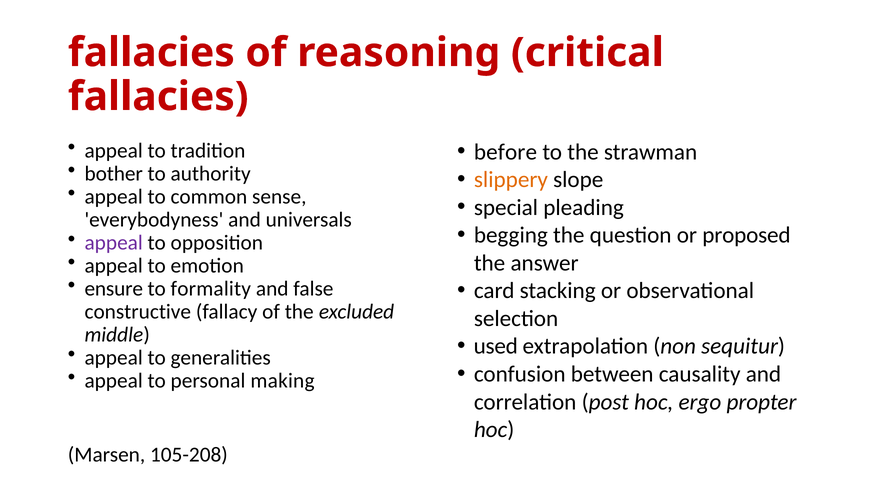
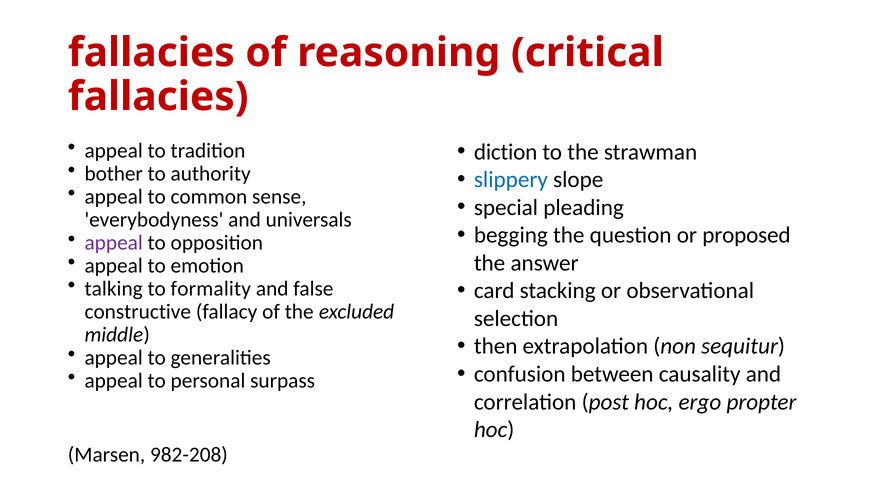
before: before -> diction (506, 152)
slippery colour: orange -> blue (511, 180)
ensure: ensure -> talking (114, 289)
used: used -> then (496, 347)
making: making -> surpass (283, 381)
105-208: 105-208 -> 982-208 (189, 455)
